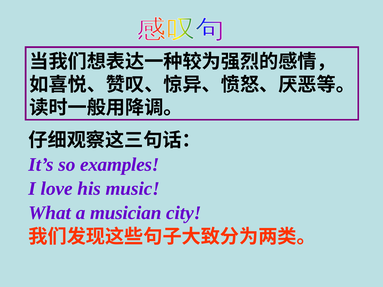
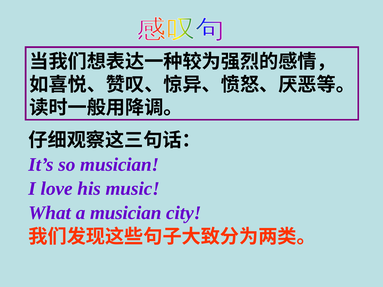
so examples: examples -> musician (120, 165)
